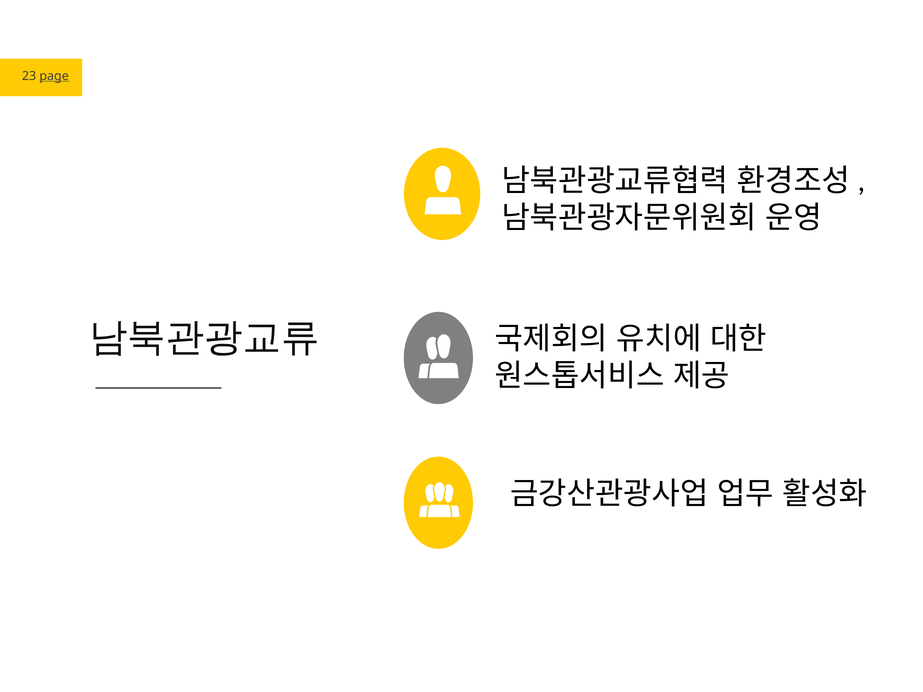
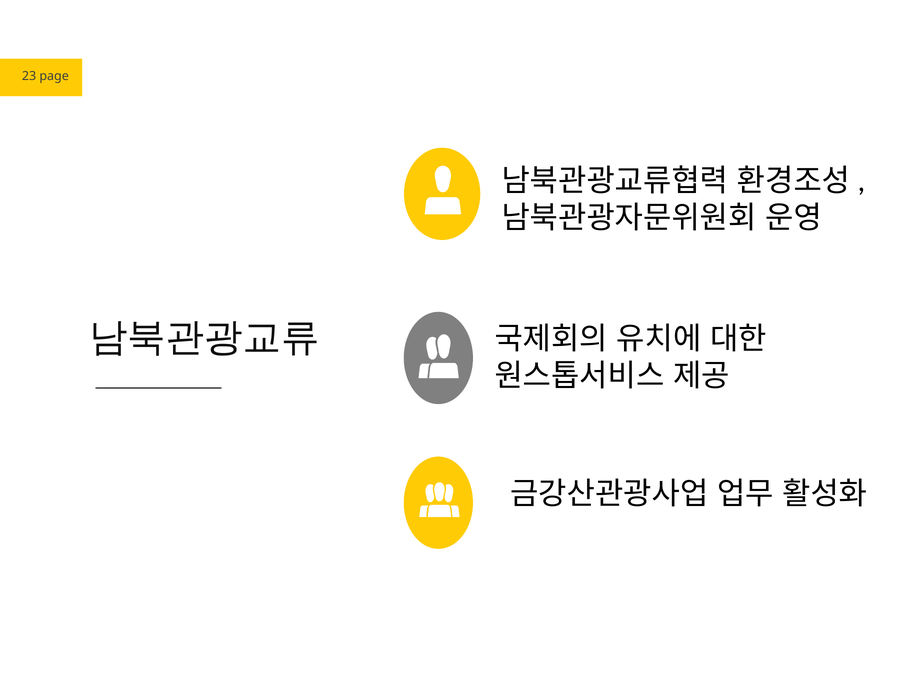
page underline: present -> none (54, 76)
